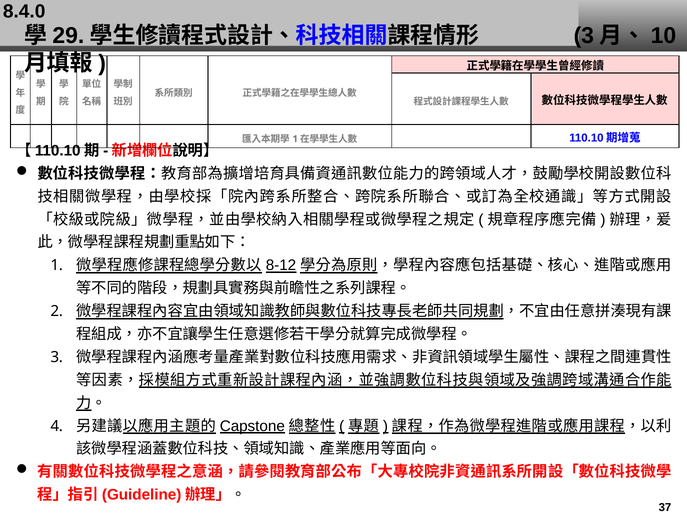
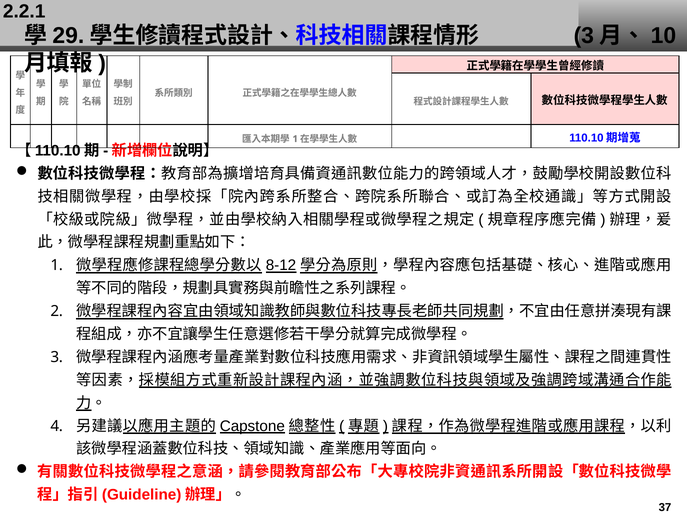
8.4.0: 8.4.0 -> 2.2.1 (24, 12)
